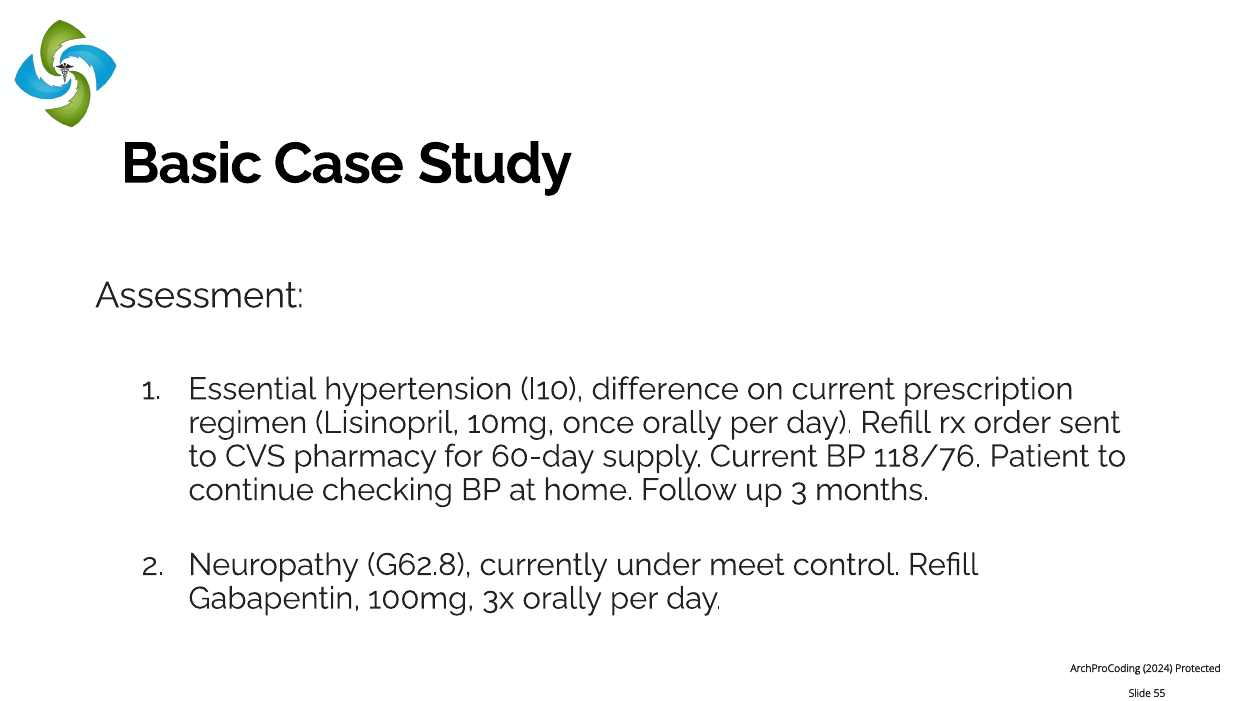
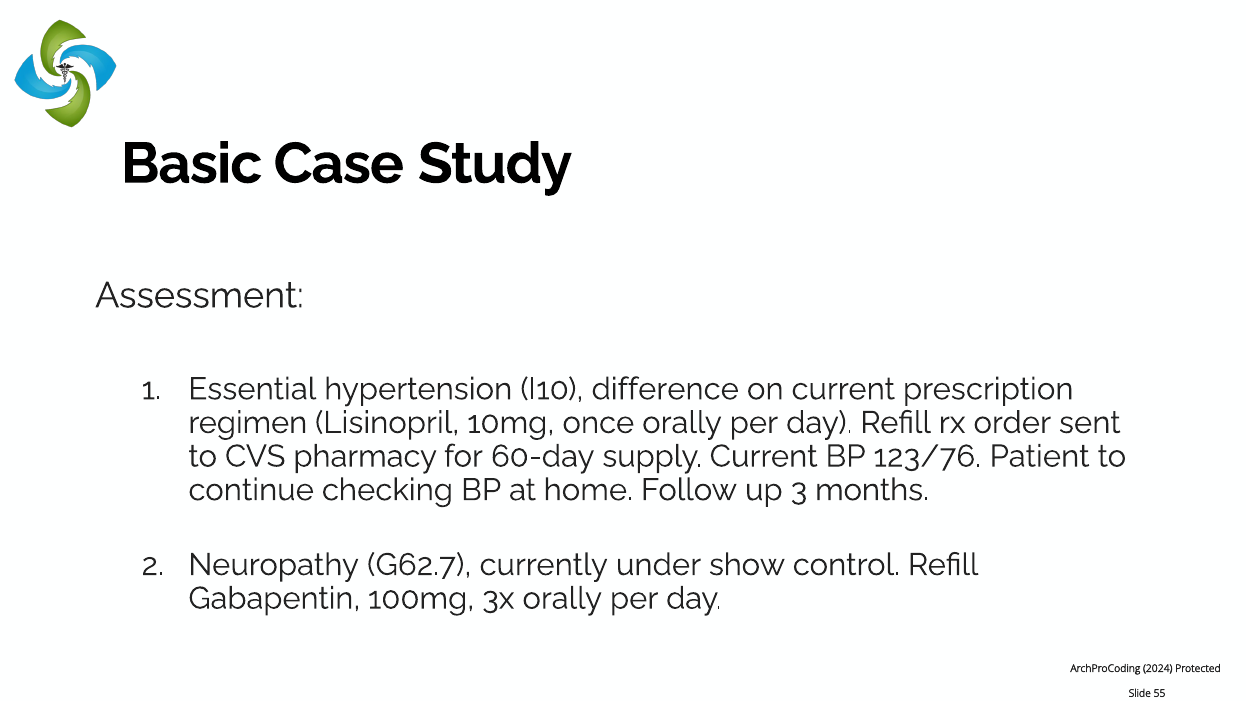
118/76: 118/76 -> 123/76 (927, 456)
G62.8: G62.8 -> G62.7 (419, 565)
meet: meet -> show (747, 565)
